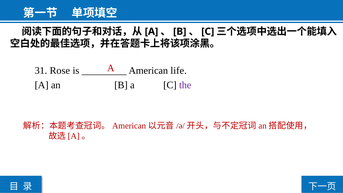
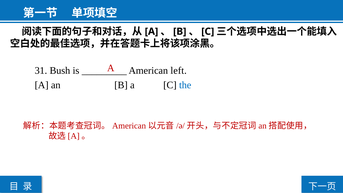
Rose: Rose -> Bush (60, 71)
life: life -> left (179, 71)
the colour: purple -> blue (185, 85)
